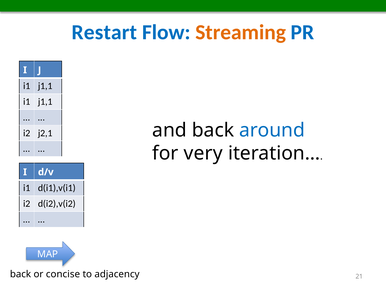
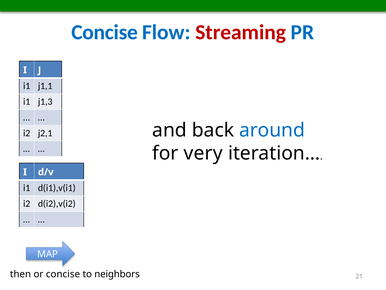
Restart: Restart -> Concise (105, 32)
Streaming colour: orange -> red (241, 32)
j1,1: j1,1 -> j1,3 (45, 102)
back: back -> then (20, 274)
adjacency: adjacency -> neighbors (117, 274)
